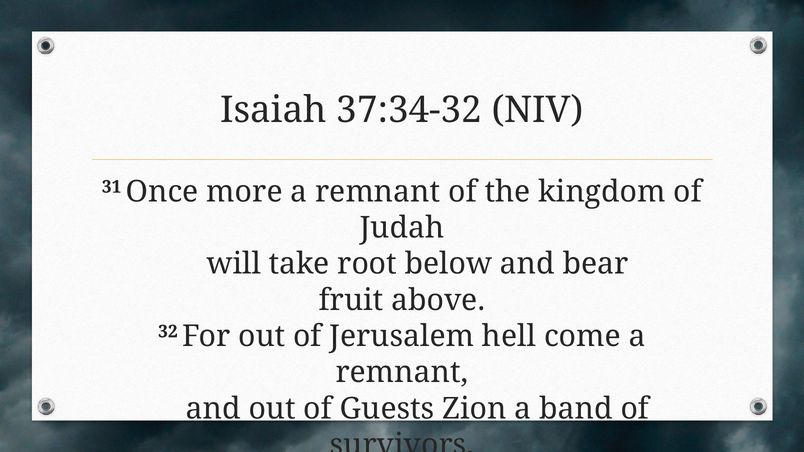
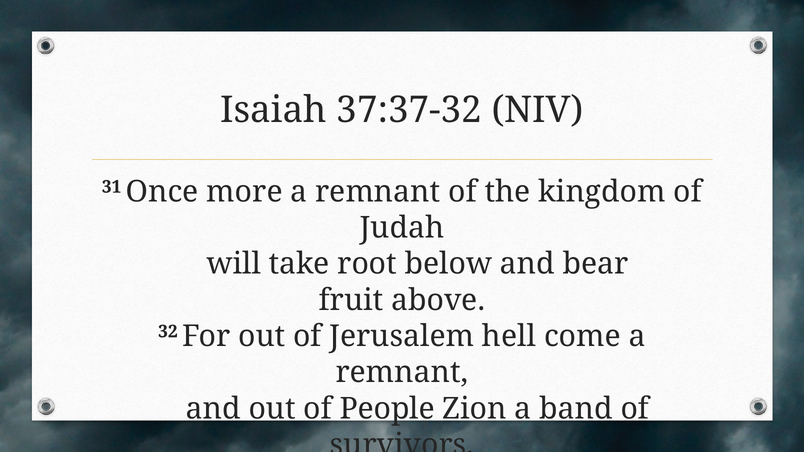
37:34-32: 37:34-32 -> 37:37-32 (409, 110)
Guests: Guests -> People (387, 409)
